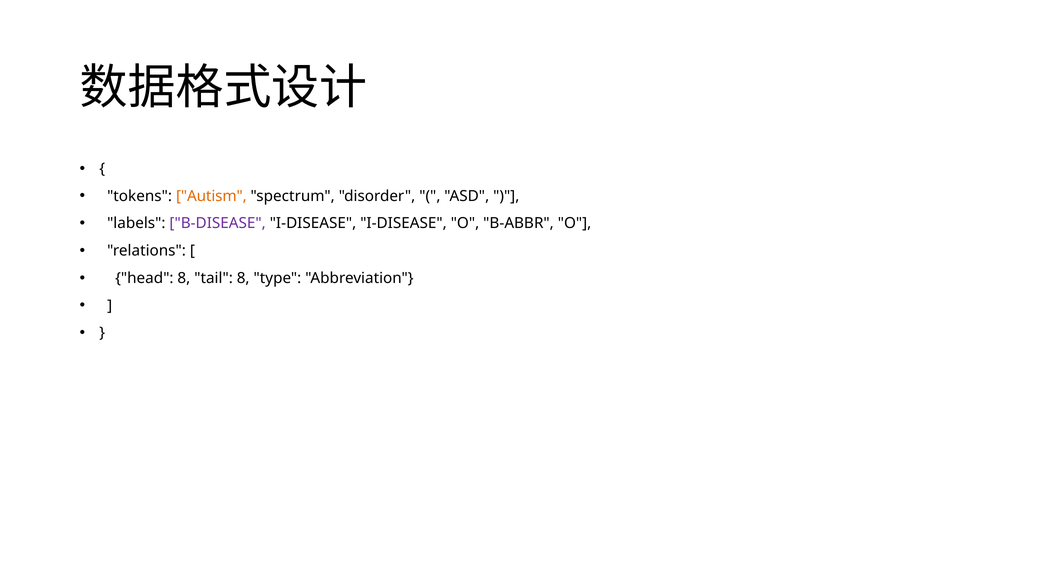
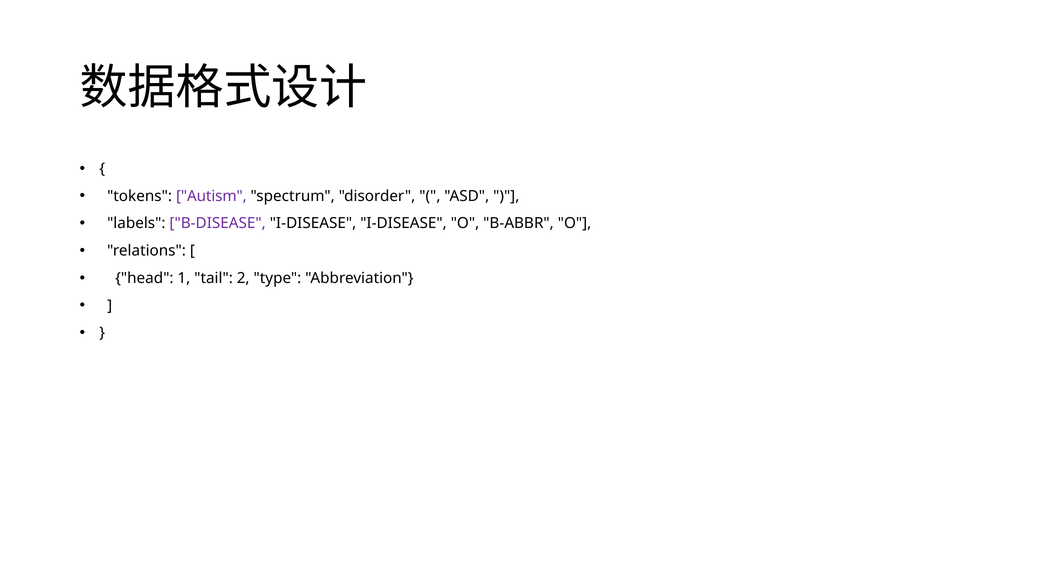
Autism colour: orange -> purple (211, 196)
head 8: 8 -> 1 (184, 278)
tail 8: 8 -> 2 (243, 278)
